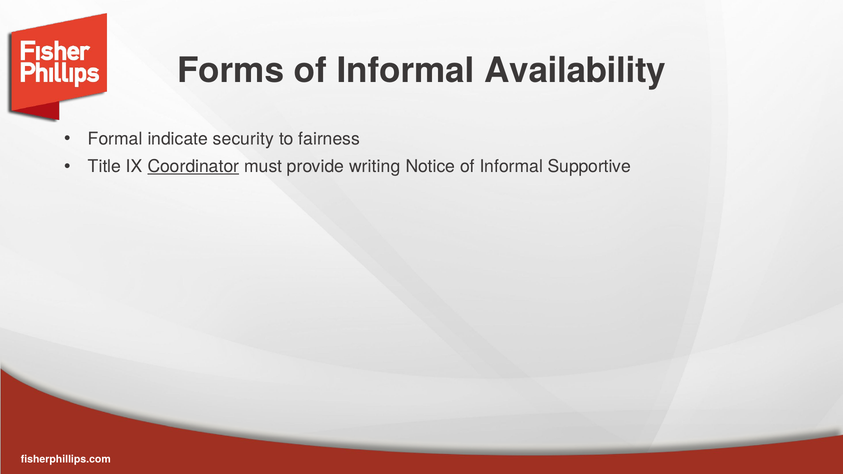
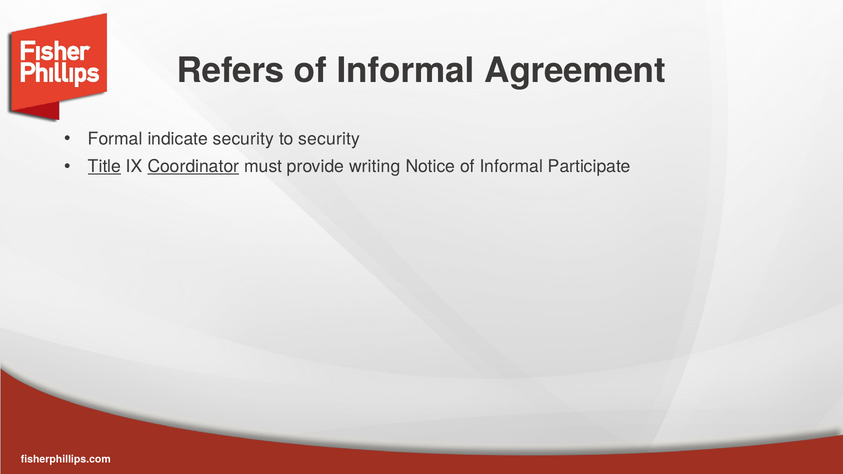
Forms: Forms -> Refers (231, 71)
Availability: Availability -> Agreement (575, 71)
to fairness: fairness -> security (329, 139)
Title underline: none -> present (105, 167)
Supportive: Supportive -> Participate (589, 167)
